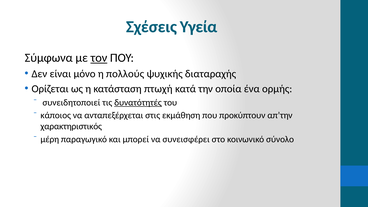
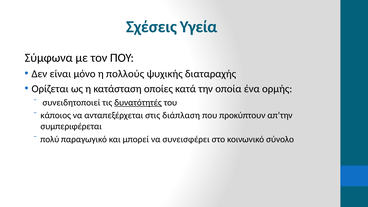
τον underline: present -> none (99, 58)
πτωχή: πτωχή -> οποίες (158, 89)
εκμάθηση: εκμάθηση -> διάπλαση (181, 115)
χαρακτηριστικός: χαρακτηριστικός -> συμπεριφέρεται (71, 126)
μέρη: μέρη -> πολύ (50, 139)
